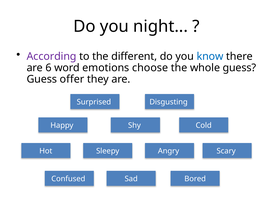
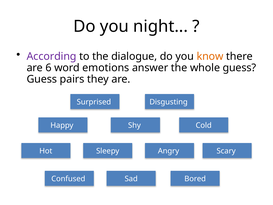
different: different -> dialogue (134, 56)
know colour: blue -> orange (210, 56)
choose: choose -> answer (150, 68)
offer: offer -> pairs (72, 79)
